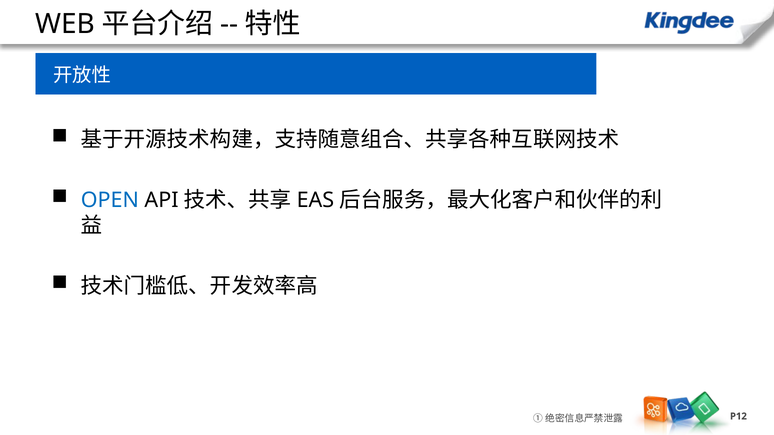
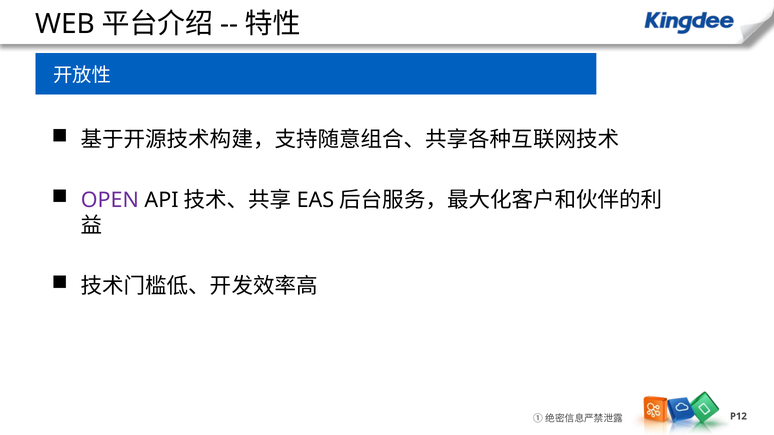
OPEN colour: blue -> purple (110, 200)
